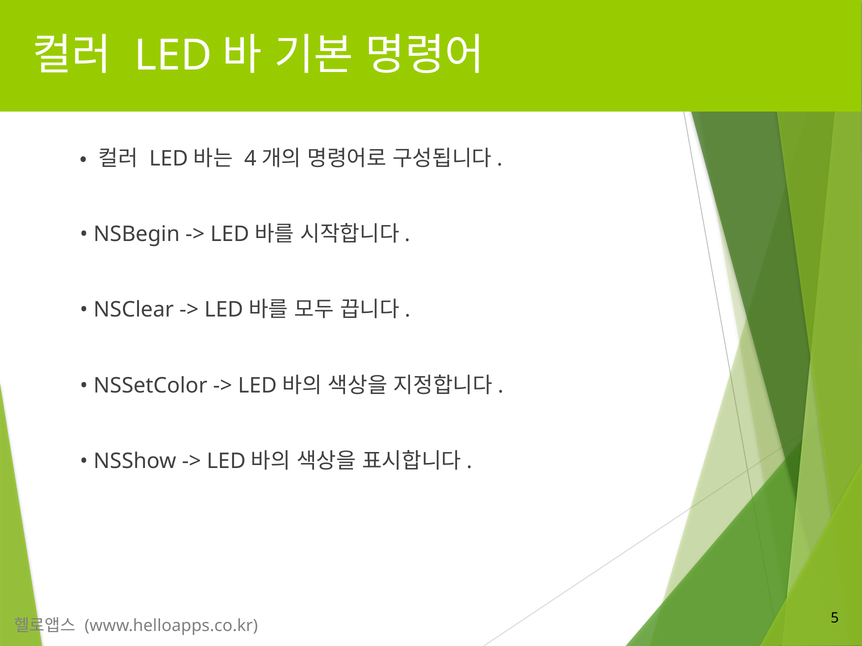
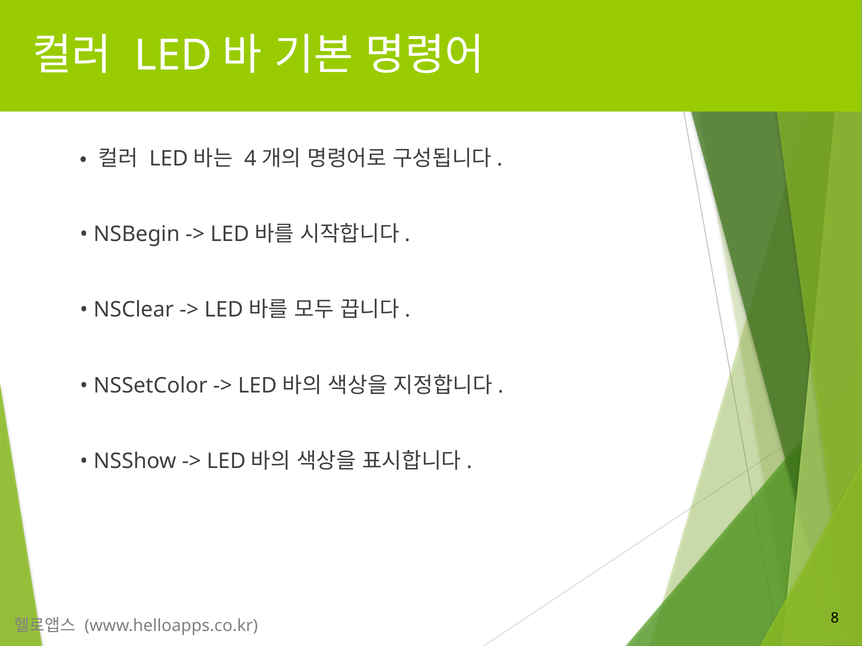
5: 5 -> 8 (835, 619)
